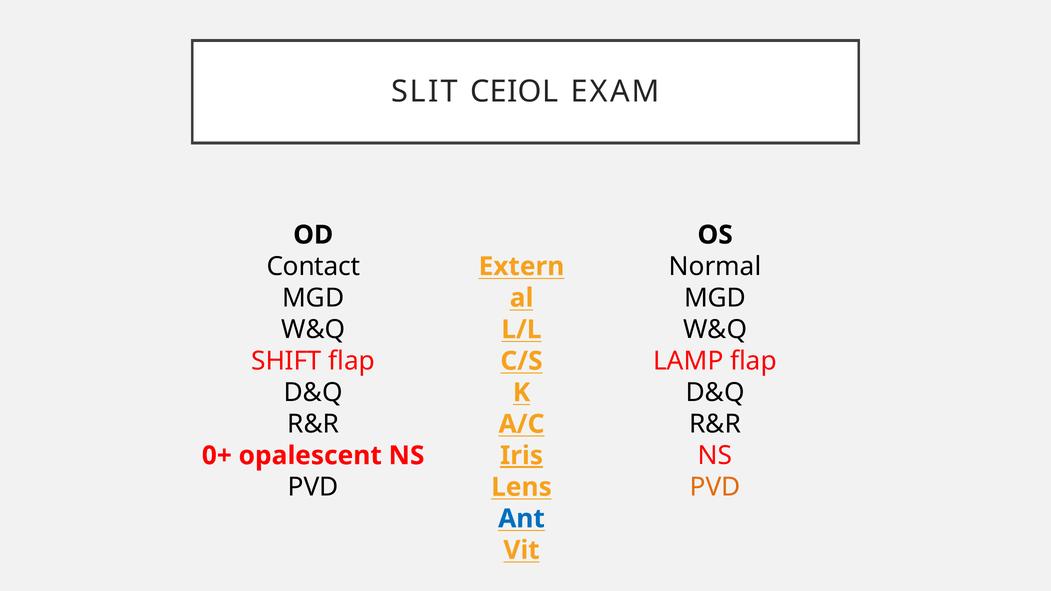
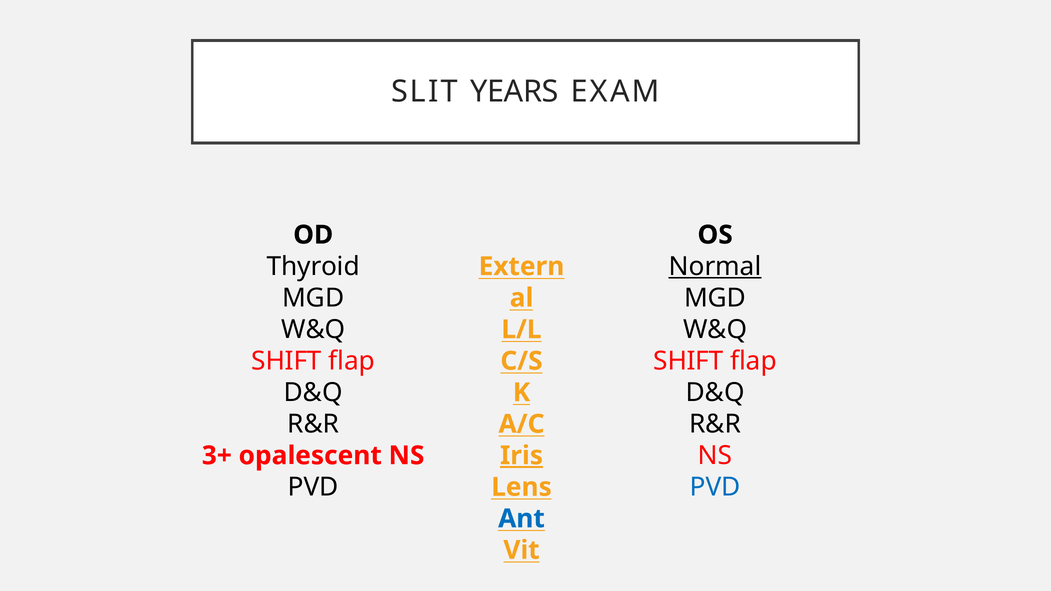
CEIOL: CEIOL -> YEARS (514, 92)
Contact: Contact -> Thyroid (313, 267)
Normal underline: none -> present (715, 267)
LAMP: LAMP -> SHIFT (688, 361)
0+: 0+ -> 3+ (217, 456)
PVD colour: orange -> blue (715, 487)
